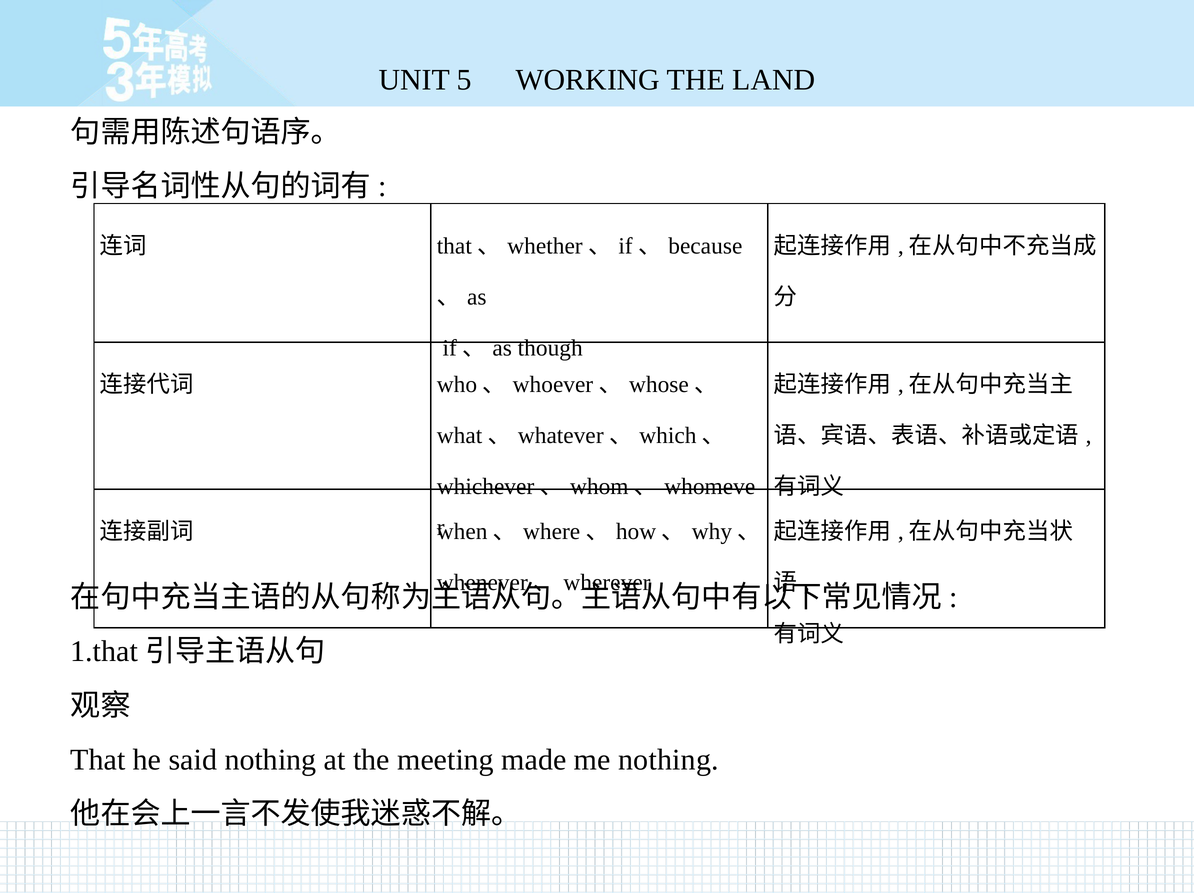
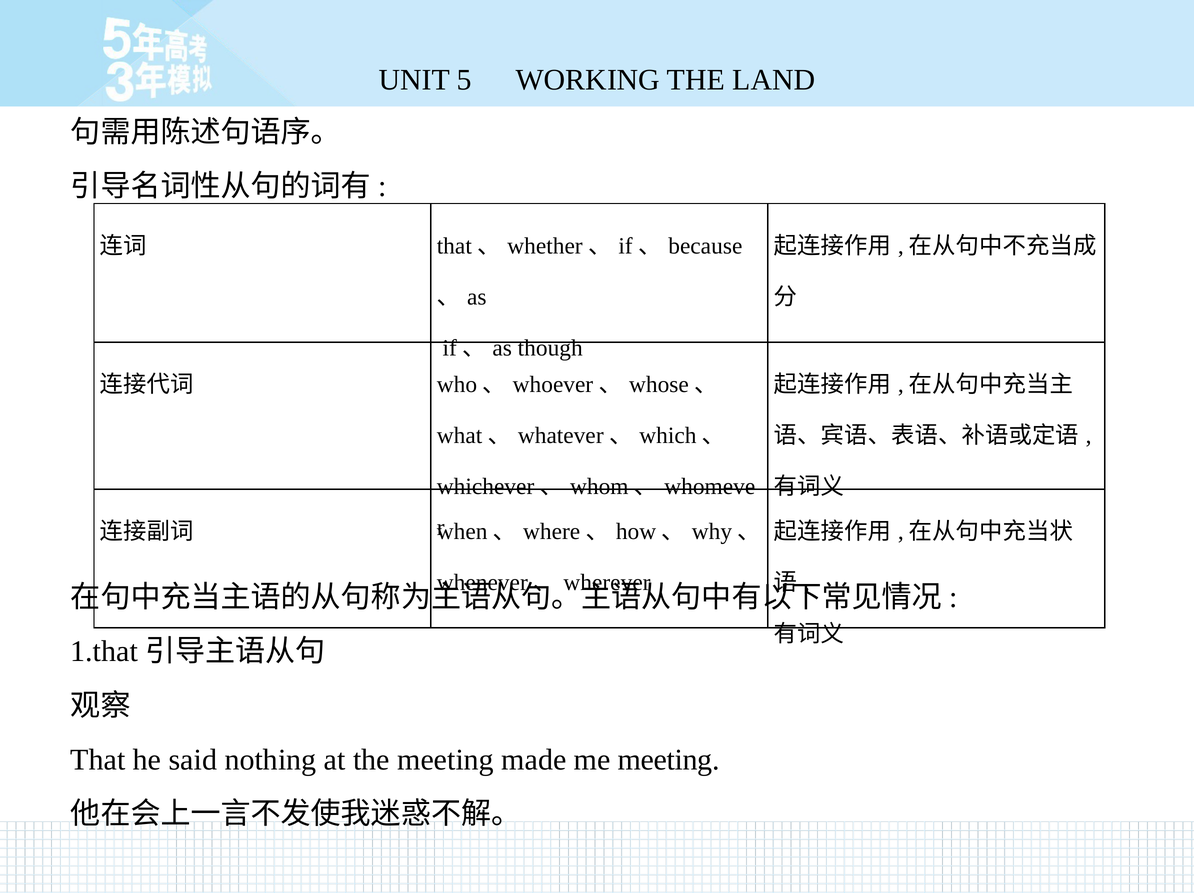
me nothing: nothing -> meeting (669, 760)
